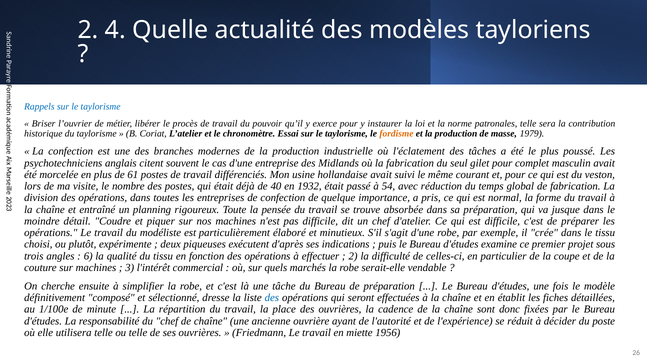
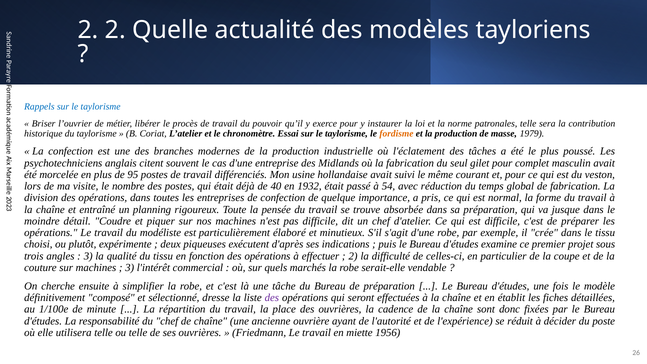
2 4: 4 -> 2 (115, 30)
61: 61 -> 95 (133, 175)
6: 6 -> 3 (88, 256)
des colour: blue -> purple (272, 298)
